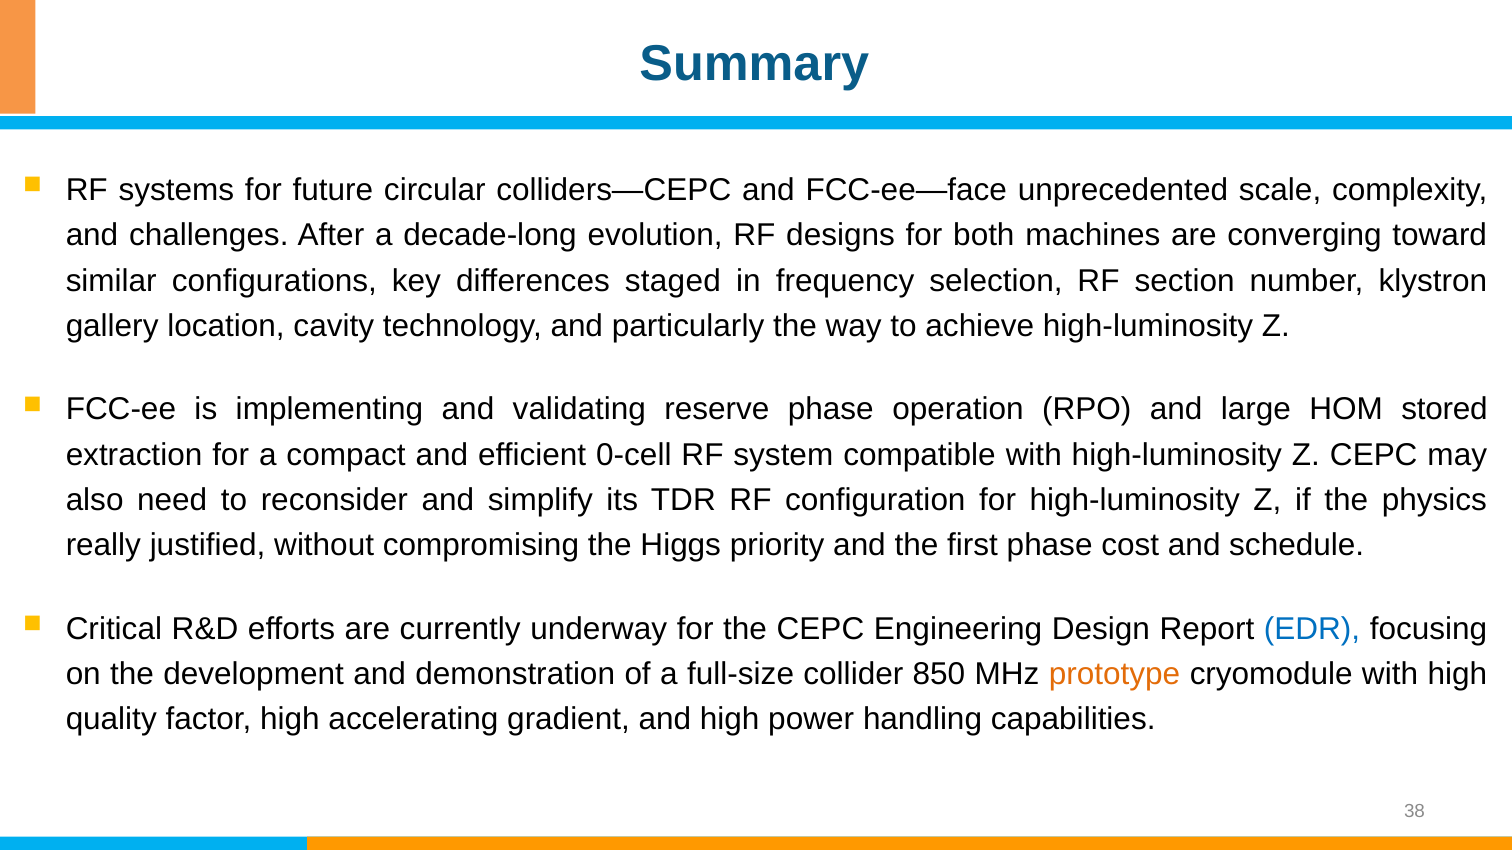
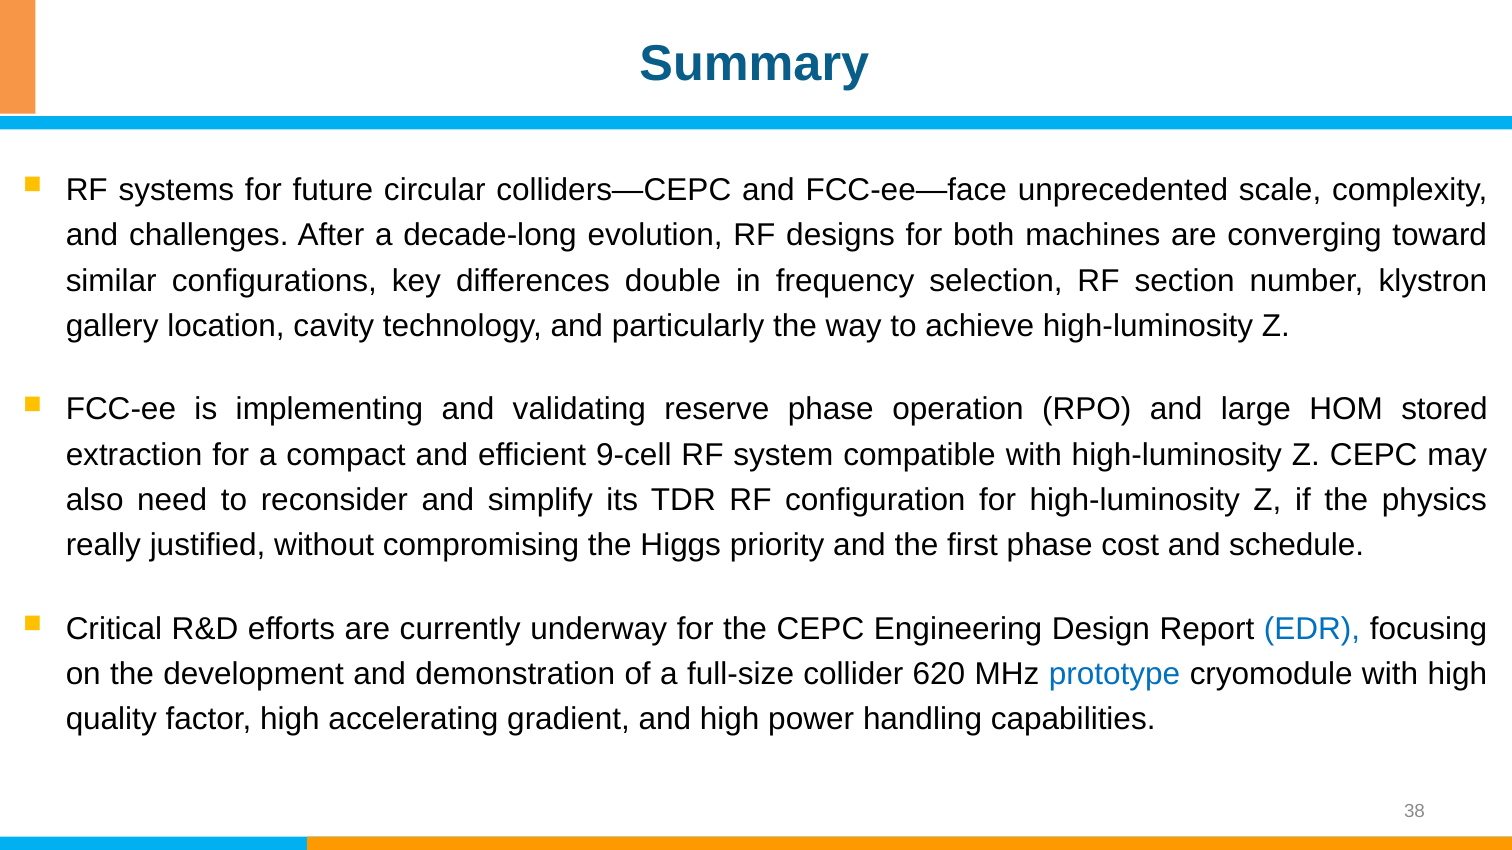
staged: staged -> double (673, 281)
0-cell: 0-cell -> 9-cell (634, 455)
850: 850 -> 620 (939, 675)
prototype colour: orange -> blue (1115, 675)
